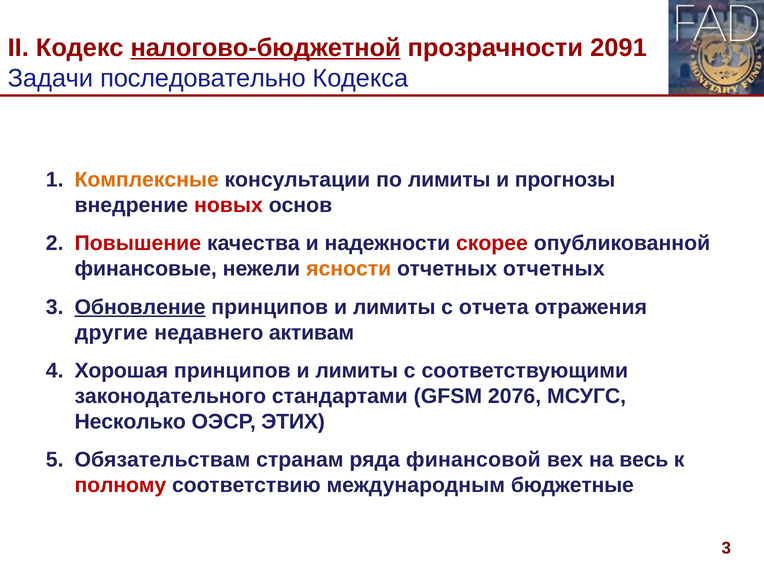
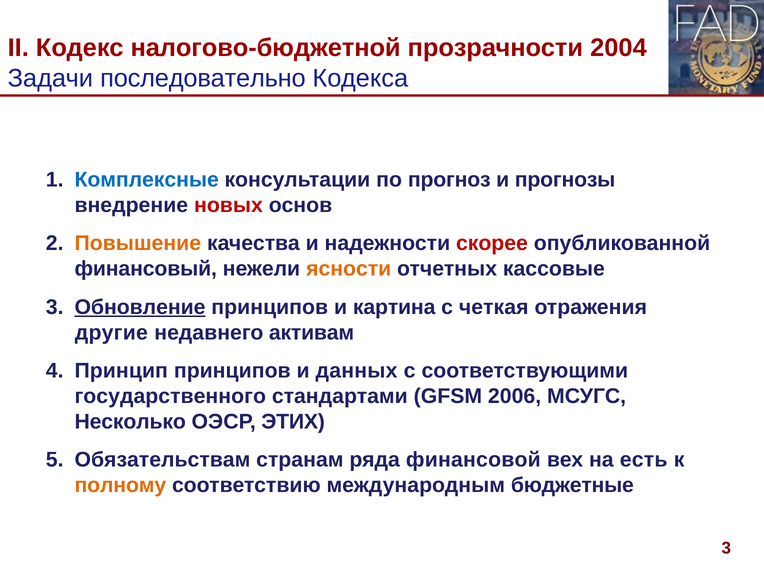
налогово-бюджетной underline: present -> none (266, 48)
2091: 2091 -> 2004 (619, 48)
Комплексные colour: orange -> blue (147, 180)
по лимиты: лимиты -> прогноз (449, 180)
Повышение colour: red -> orange (138, 243)
финансовые: финансовые -> финансовый (146, 269)
отчетных отчетных: отчетных -> кассовые (554, 269)
лимиты: лимиты -> картина (394, 307)
отчета: отчета -> четкая (494, 307)
Хорошая: Хорошая -> Принцип (121, 371)
лимиты: лимиты -> данных (357, 371)
законодательного: законодательного -> государственного (170, 396)
2076: 2076 -> 2006 (515, 396)
весь: весь -> есть (644, 460)
полному colour: red -> orange (120, 485)
